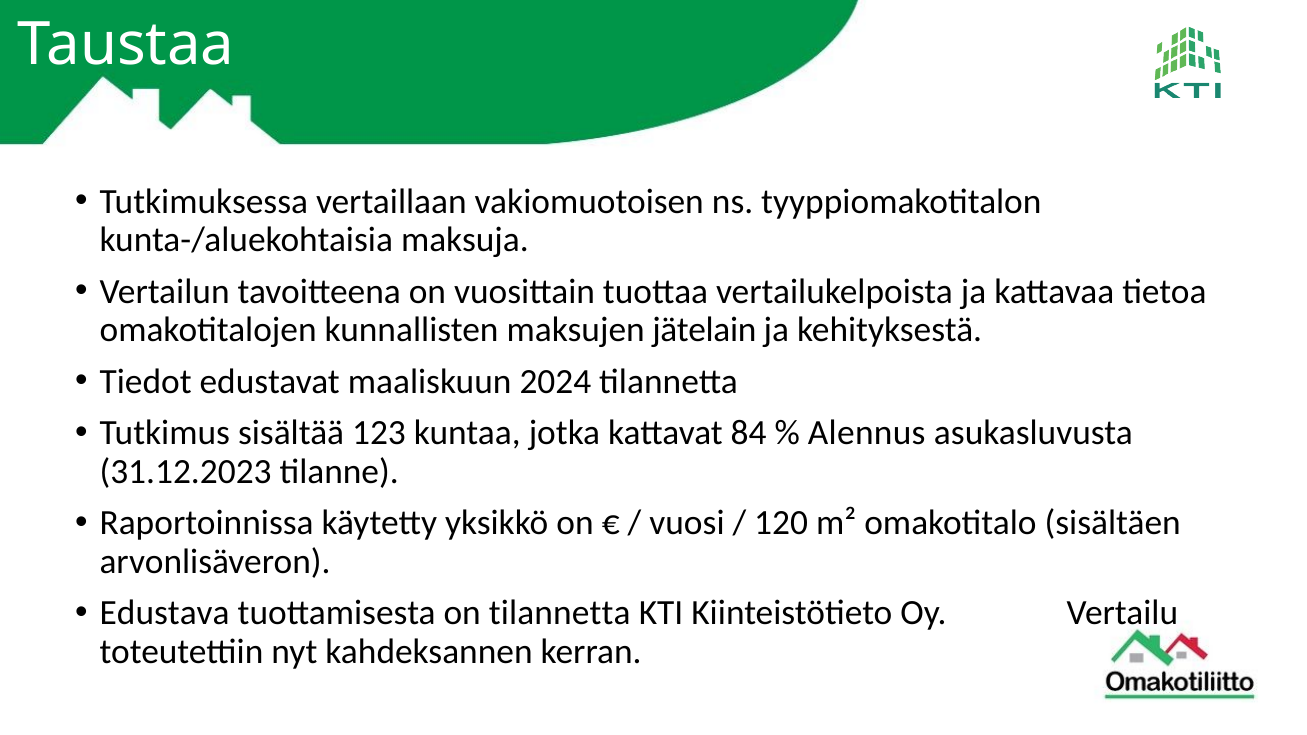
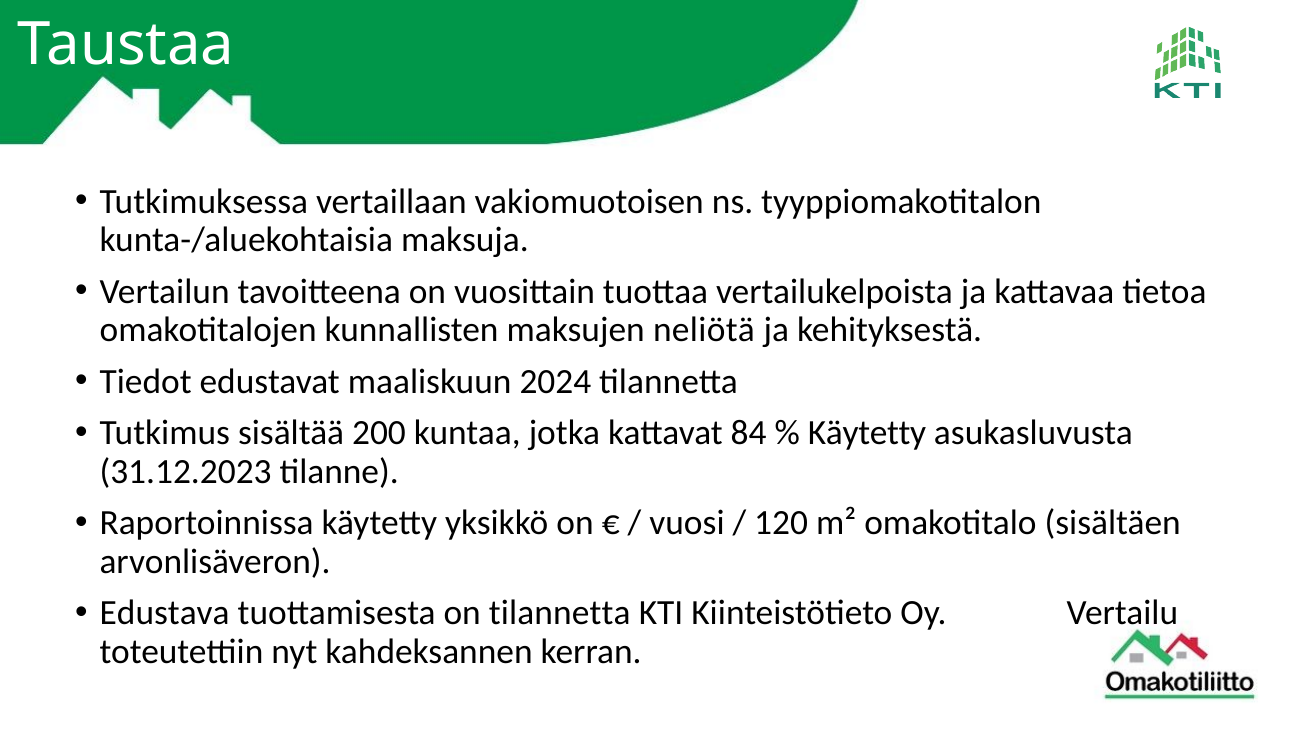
jätelain: jätelain -> neliötä (704, 330)
123: 123 -> 200 (379, 433)
Alennus: Alennus -> Käytetty (867, 433)
